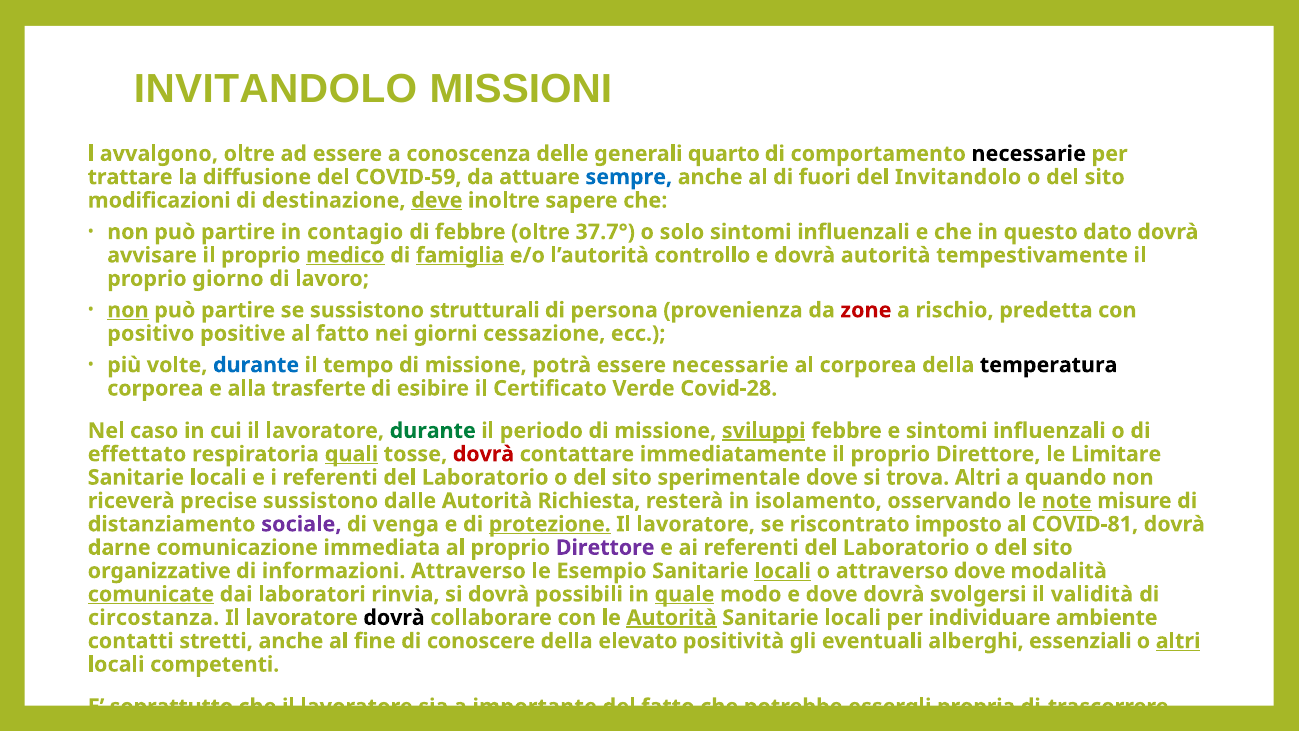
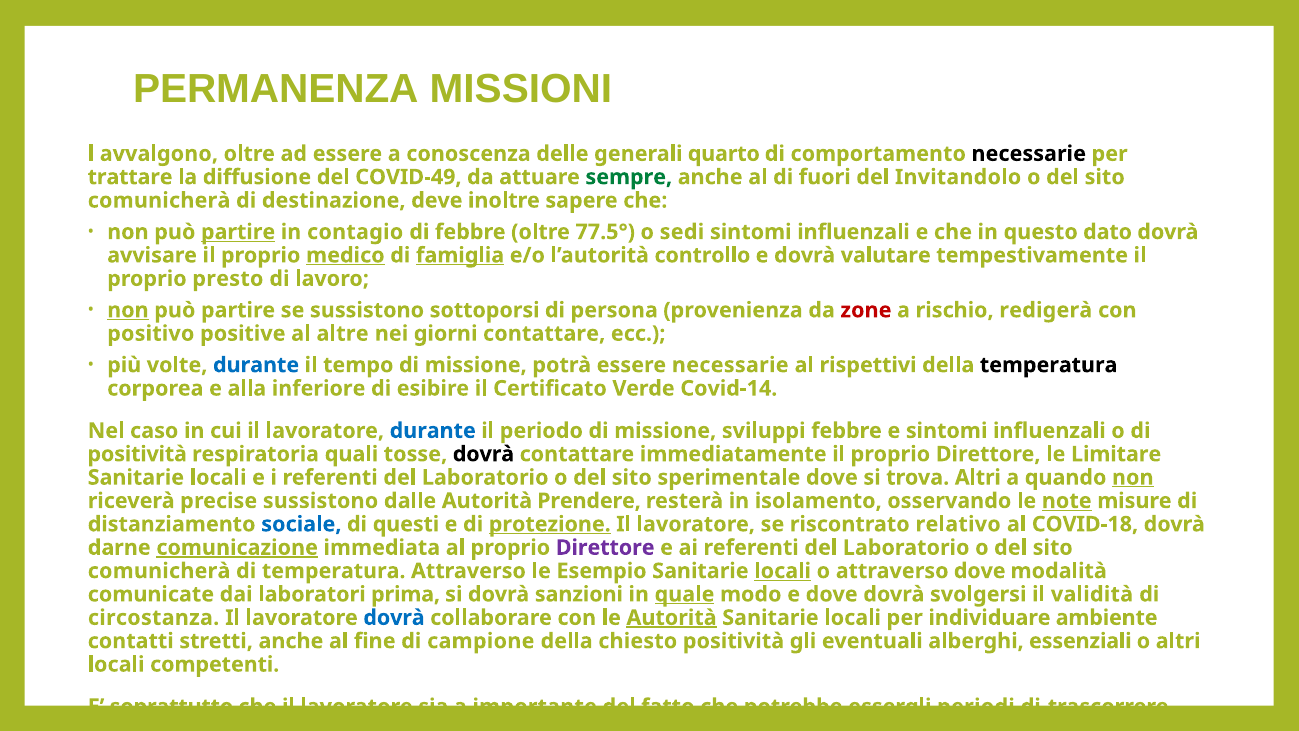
INVITANDOLO: INVITANDOLO -> PERMANENZA (276, 89)
COVID-59: COVID-59 -> COVID-49 (408, 177)
sempre colour: blue -> green (629, 177)
modificazioni: modificazioni -> comunicherà (159, 200)
deve underline: present -> none (437, 200)
partire underline: none -> present (238, 232)
37.7°: 37.7° -> 77.5° (605, 232)
solo: solo -> sedi (682, 232)
dovrà autorità: autorità -> valutare (886, 255)
giorno: giorno -> presto (228, 279)
strutturali: strutturali -> sottoporsi (485, 310)
predetta: predetta -> redigerà (1046, 310)
al fatto: fatto -> altre (343, 333)
giorni cessazione: cessazione -> contattare (544, 333)
al corporea: corporea -> rispettivi (868, 365)
trasferte: trasferte -> inferiore (319, 388)
Covid-28: Covid-28 -> Covid-14 (729, 388)
durante colour: green -> blue (433, 431)
sviluppi underline: present -> none (764, 431)
effettato: effettato -> positività (137, 454)
quali underline: present -> none (351, 454)
dovrà colour: red -> black (483, 454)
non underline: none -> present (1133, 477)
Richiesta: Richiesta -> Prendere (589, 501)
sociale colour: purple -> blue (301, 524)
di venga: venga -> questi (406, 524)
riscontrato imposto: imposto -> relativo (958, 524)
COVID-81: COVID-81 -> COVID-18 (1085, 524)
comunicazione underline: none -> present (237, 547)
organizzative: organizzative -> comunicherà (159, 571)
di informazioni: informazioni -> temperatura (334, 571)
comunicate underline: present -> none (151, 594)
rinvia: rinvia -> prima (406, 594)
possibili: possibili -> sanzioni (579, 594)
dovrà colour: black -> blue (394, 617)
conoscere: conoscere -> campione (481, 641)
elevato: elevato -> chiesto (638, 641)
altri underline: present -> none (1178, 641)
propria: propria -> periodi (976, 706)
